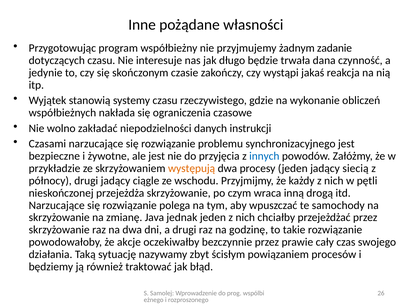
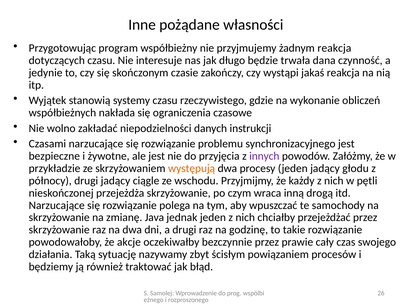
żadnym zadanie: zadanie -> reakcja (334, 48)
innych colour: blue -> purple (264, 156)
siecią: siecią -> głodu (356, 168)
